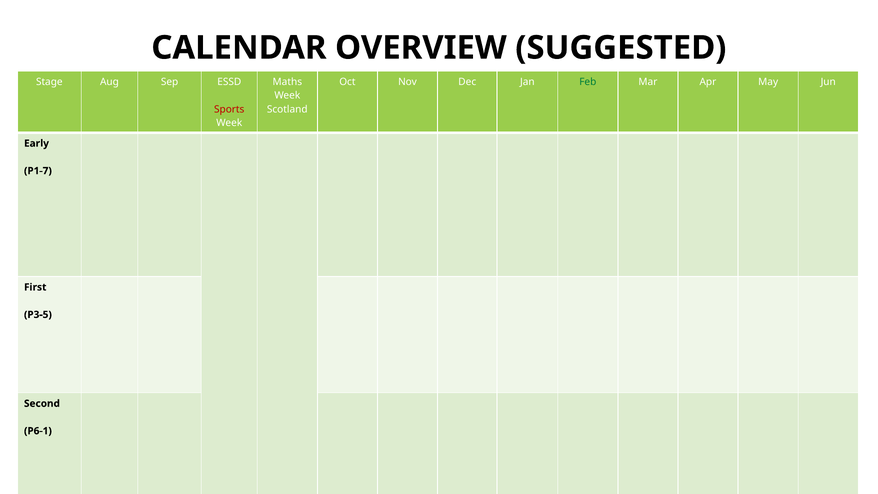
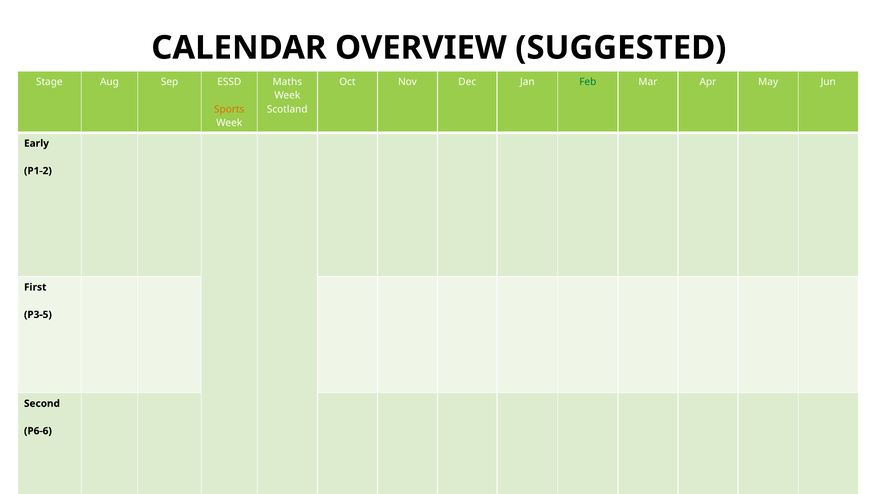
Sports colour: red -> orange (229, 109)
P1-7: P1-7 -> P1-2 (38, 171)
P6-1: P6-1 -> P6-6 (38, 431)
